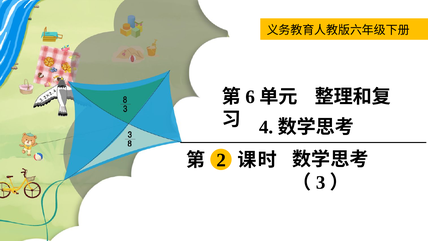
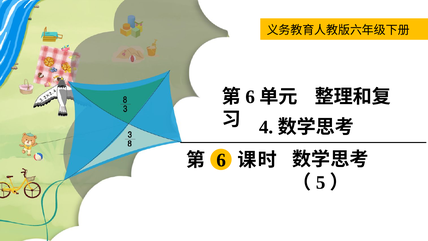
2: 2 -> 6 (221, 160)
3: 3 -> 5 (321, 182)
